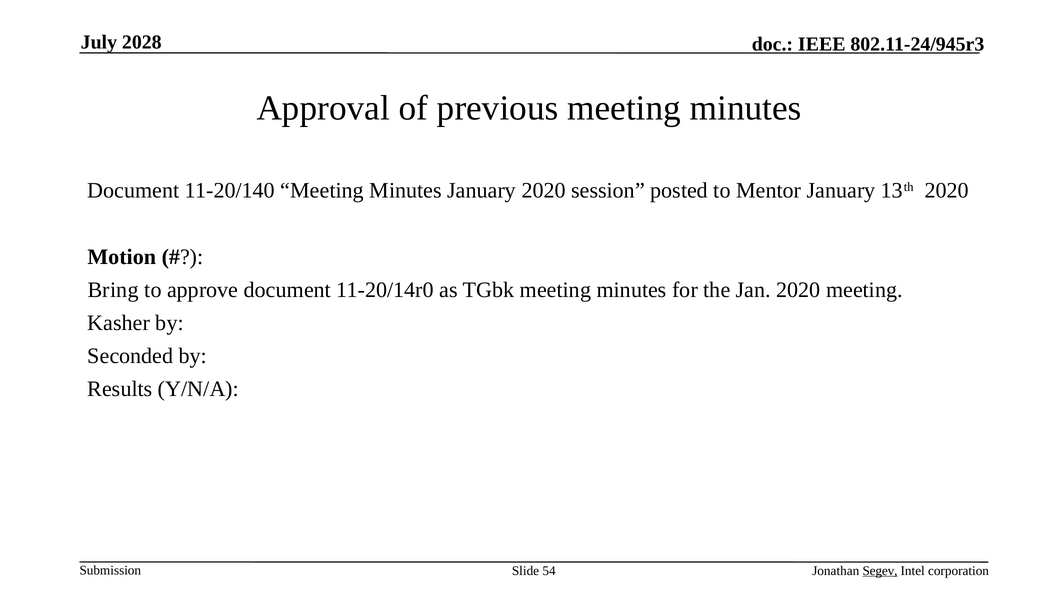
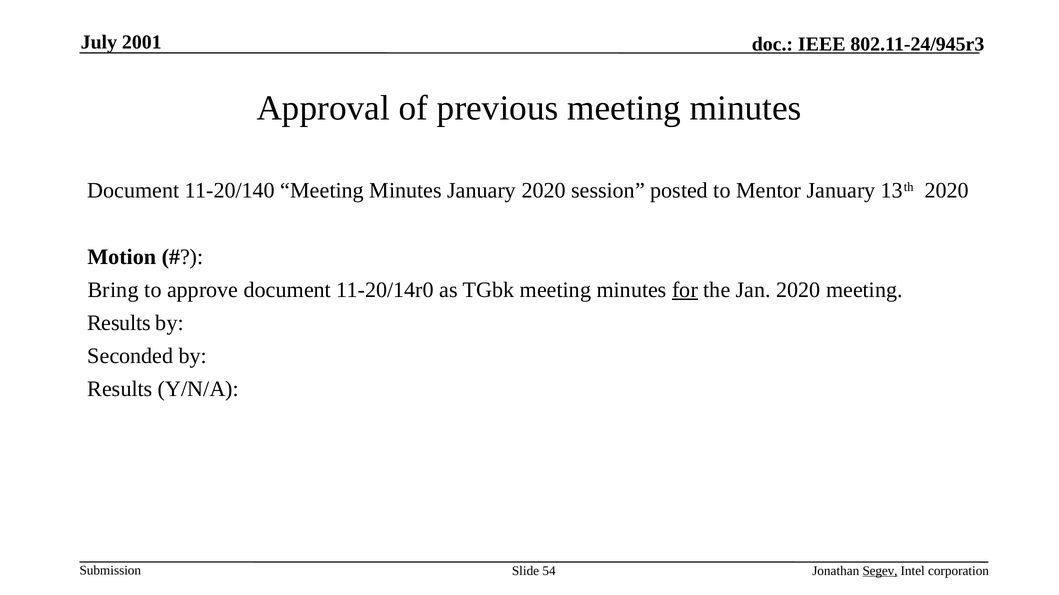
2028: 2028 -> 2001 (142, 42)
for underline: none -> present (685, 290)
Kasher: Kasher -> Results (119, 323)
